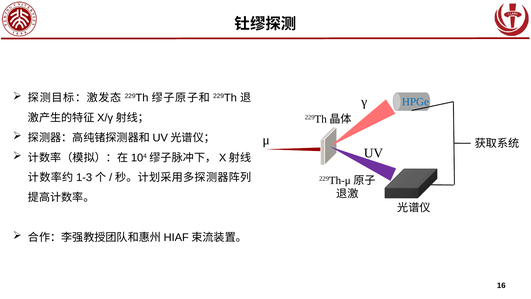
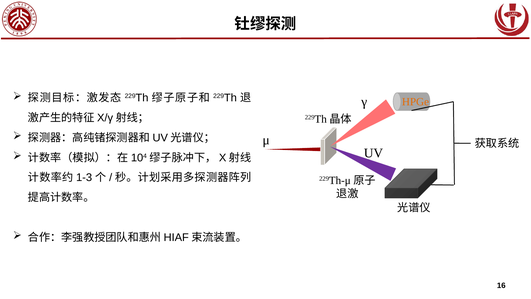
HPGe colour: blue -> orange (415, 102)
